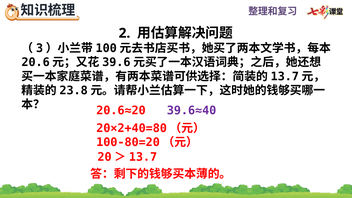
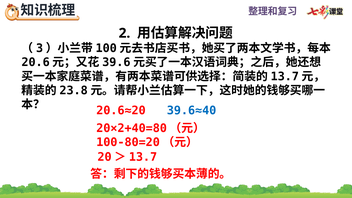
39.6≈40 colour: purple -> blue (192, 110)
